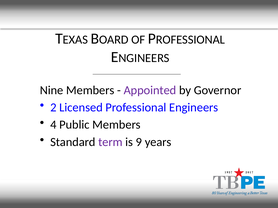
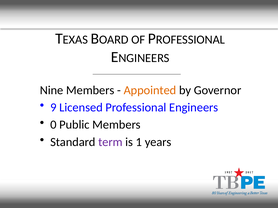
Appointed colour: purple -> orange (150, 90)
2: 2 -> 9 (53, 108)
4: 4 -> 0 (53, 125)
9: 9 -> 1 (139, 142)
